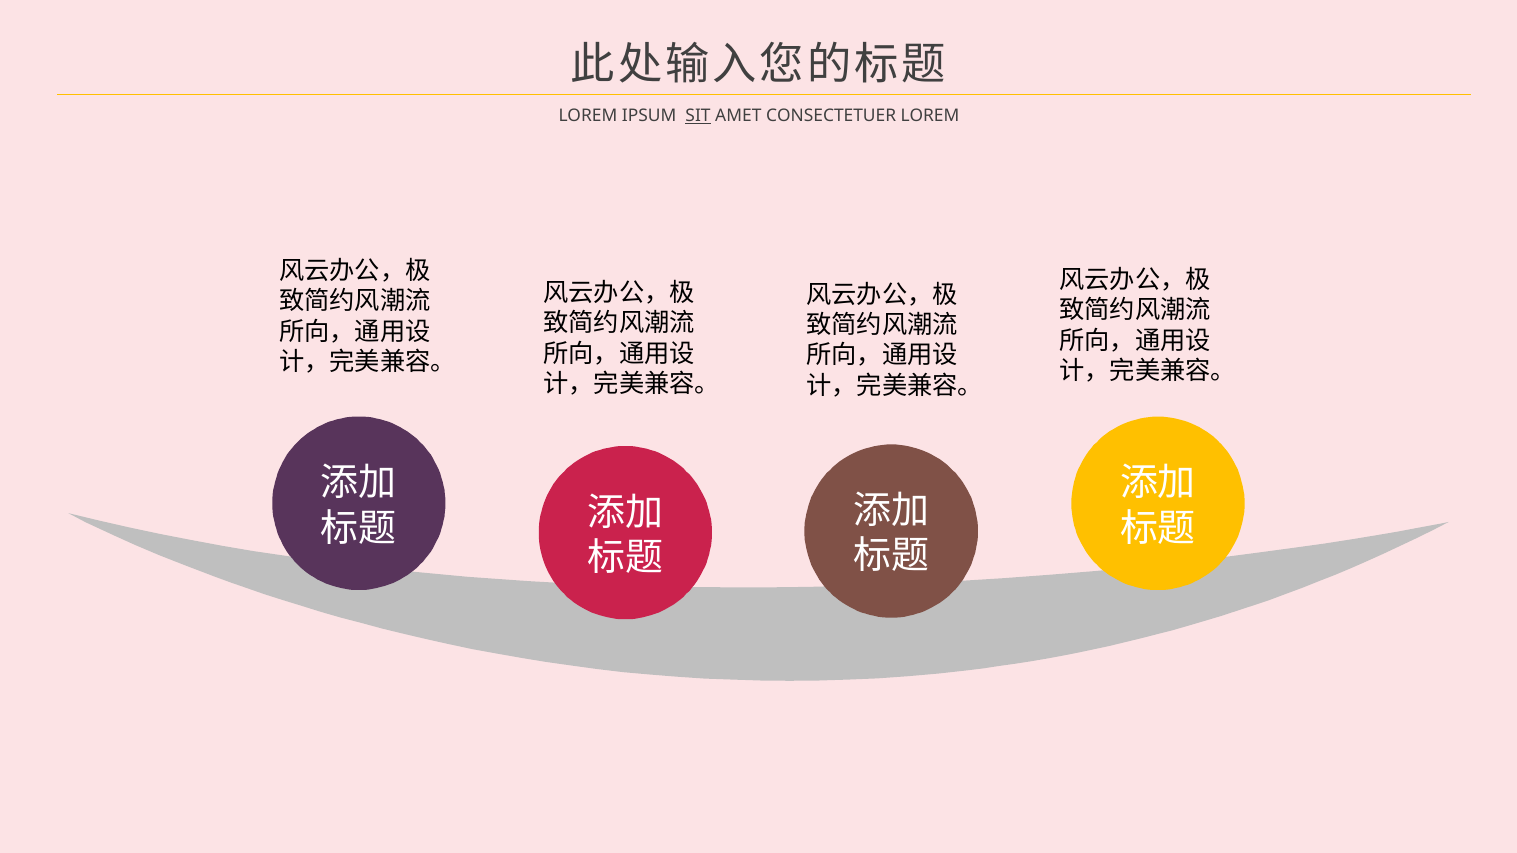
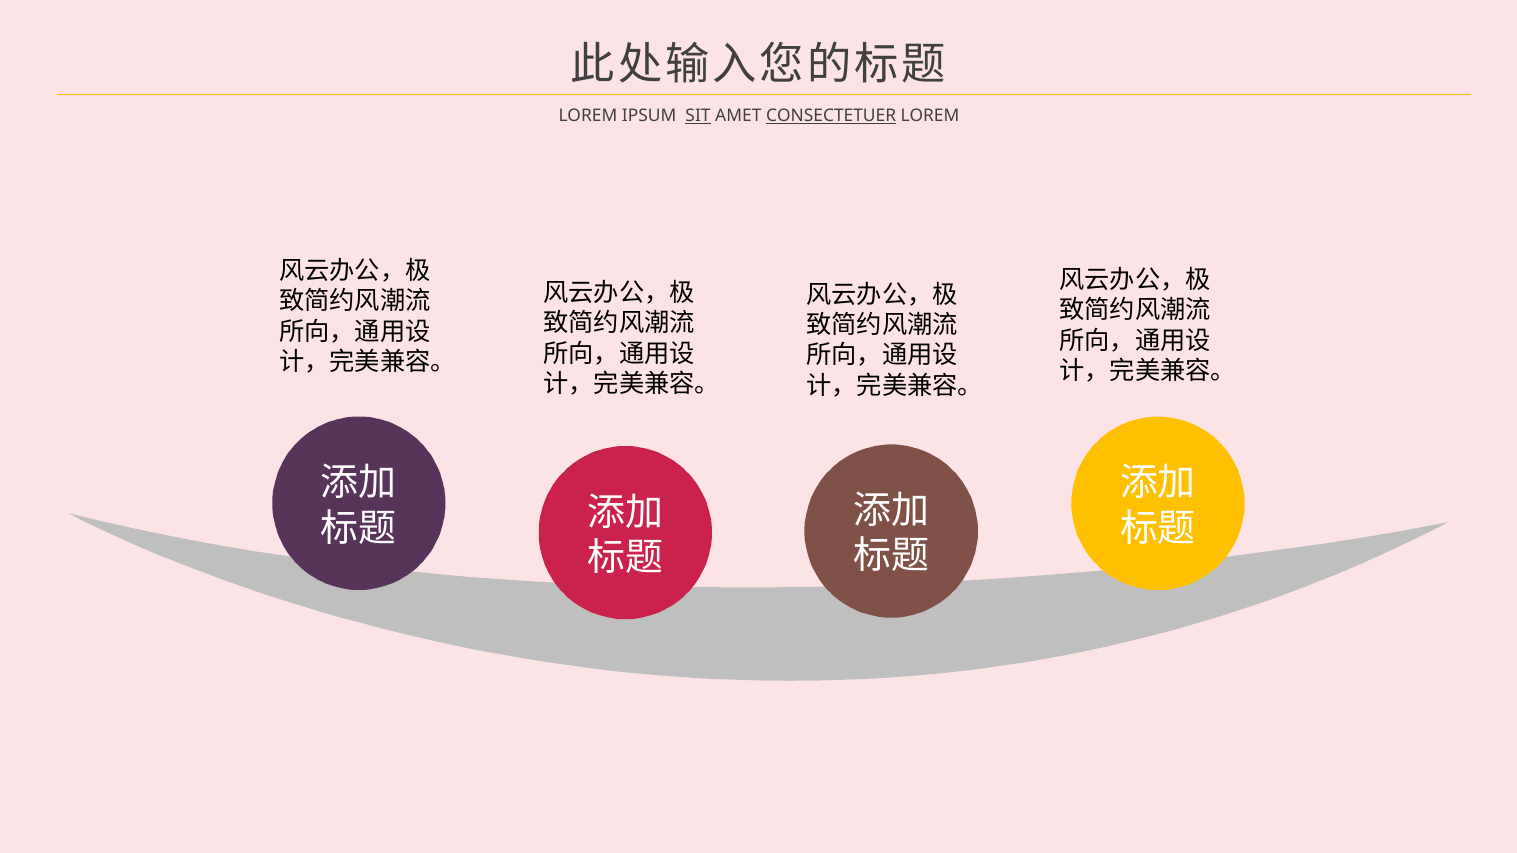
CONSECTETUER underline: none -> present (831, 116)
